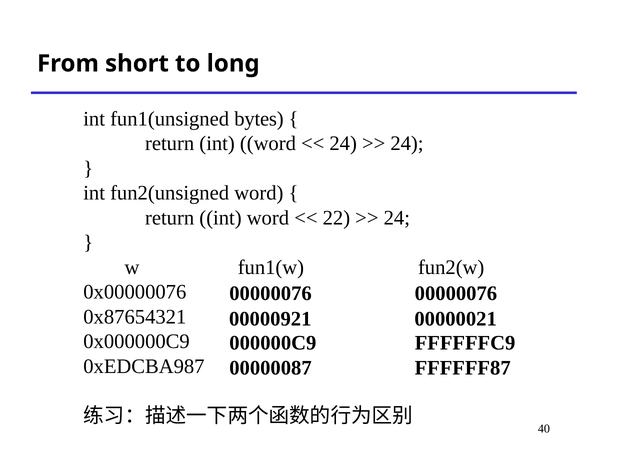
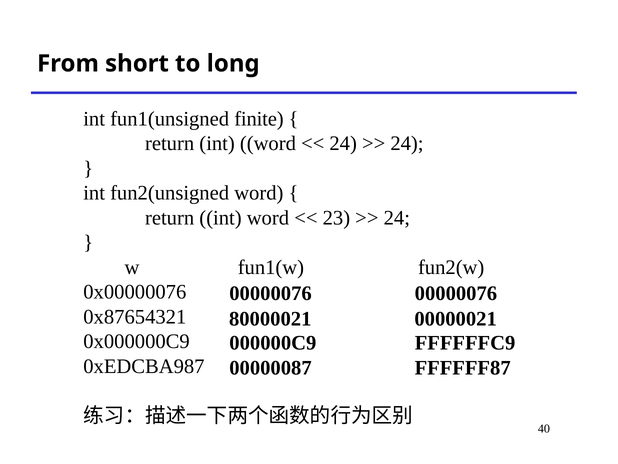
bytes: bytes -> finite (259, 119)
22: 22 -> 23 (336, 218)
00000921: 00000921 -> 80000021 (270, 319)
